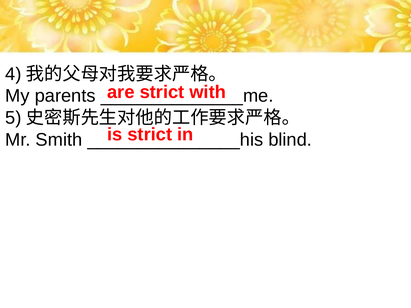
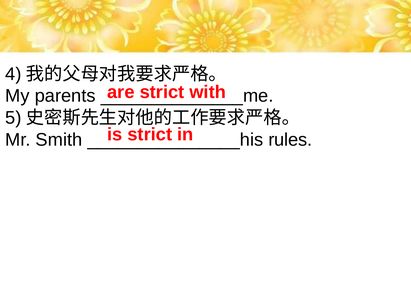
blind: blind -> rules (290, 140)
